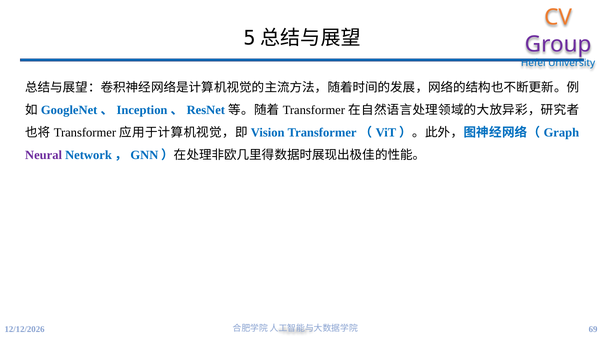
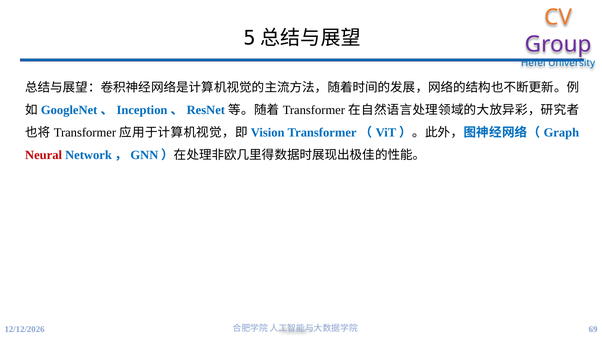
Neural colour: purple -> red (44, 155)
